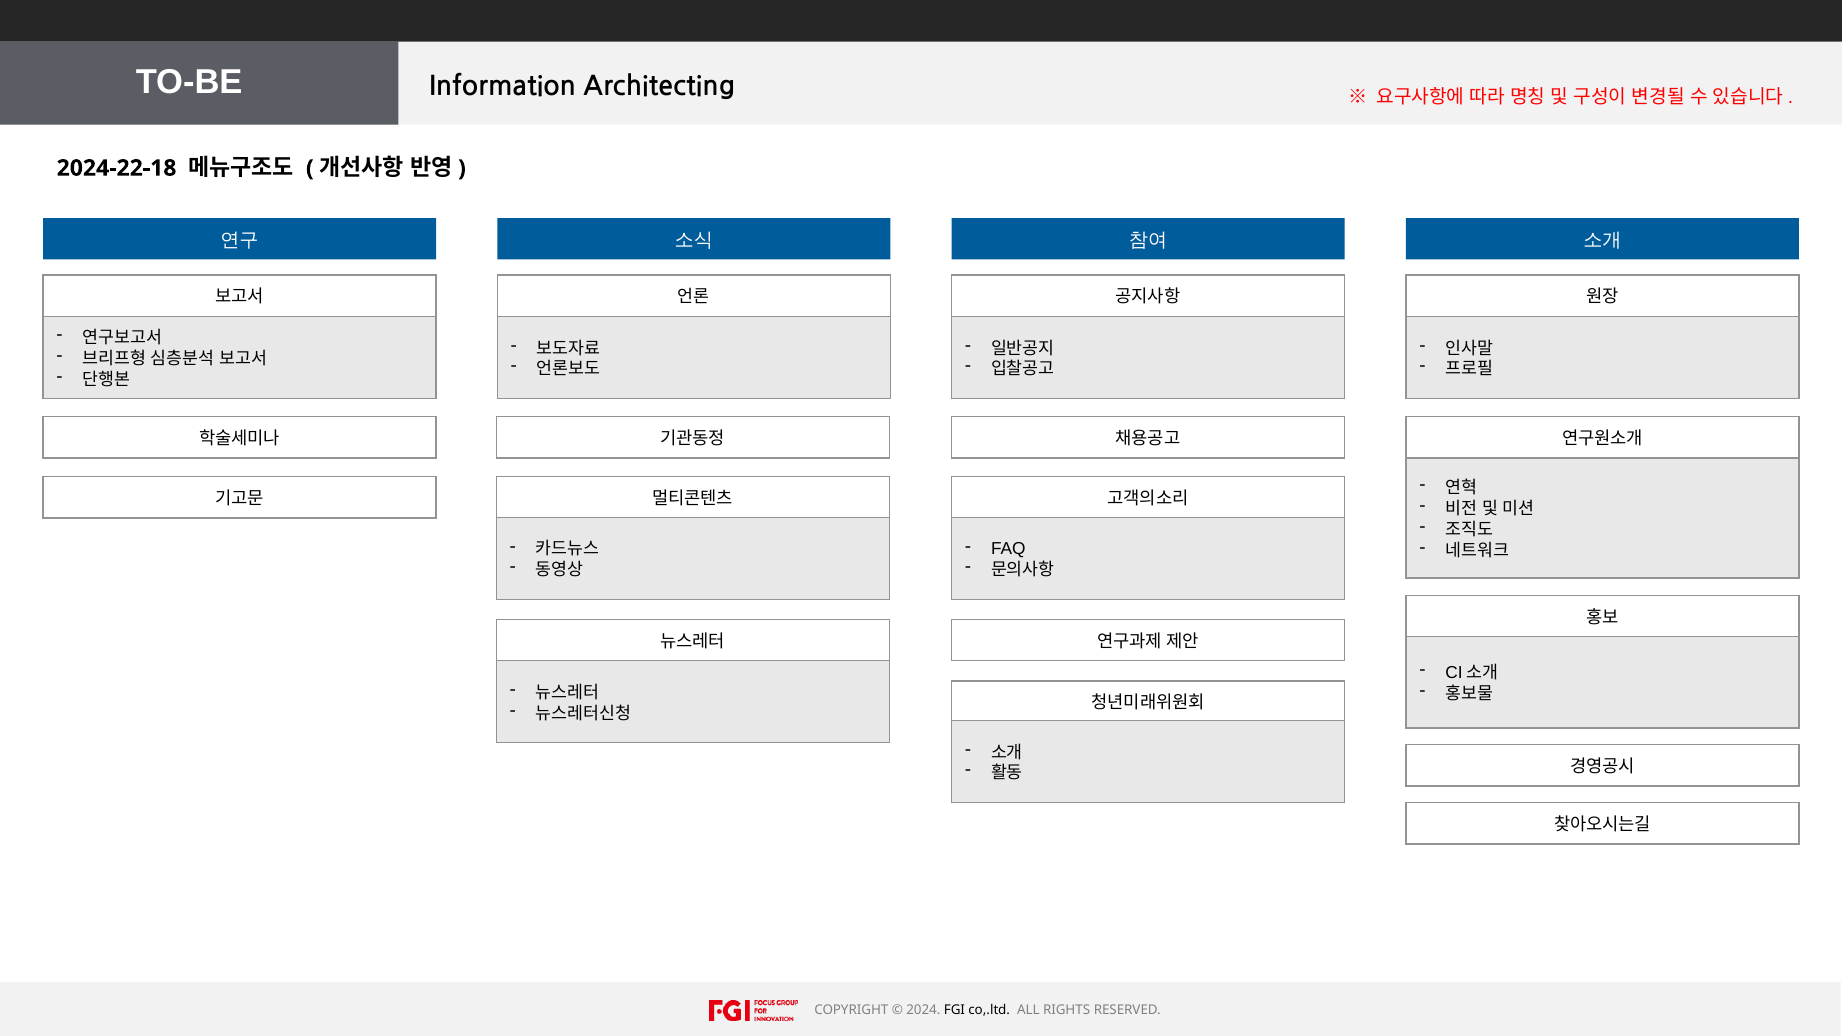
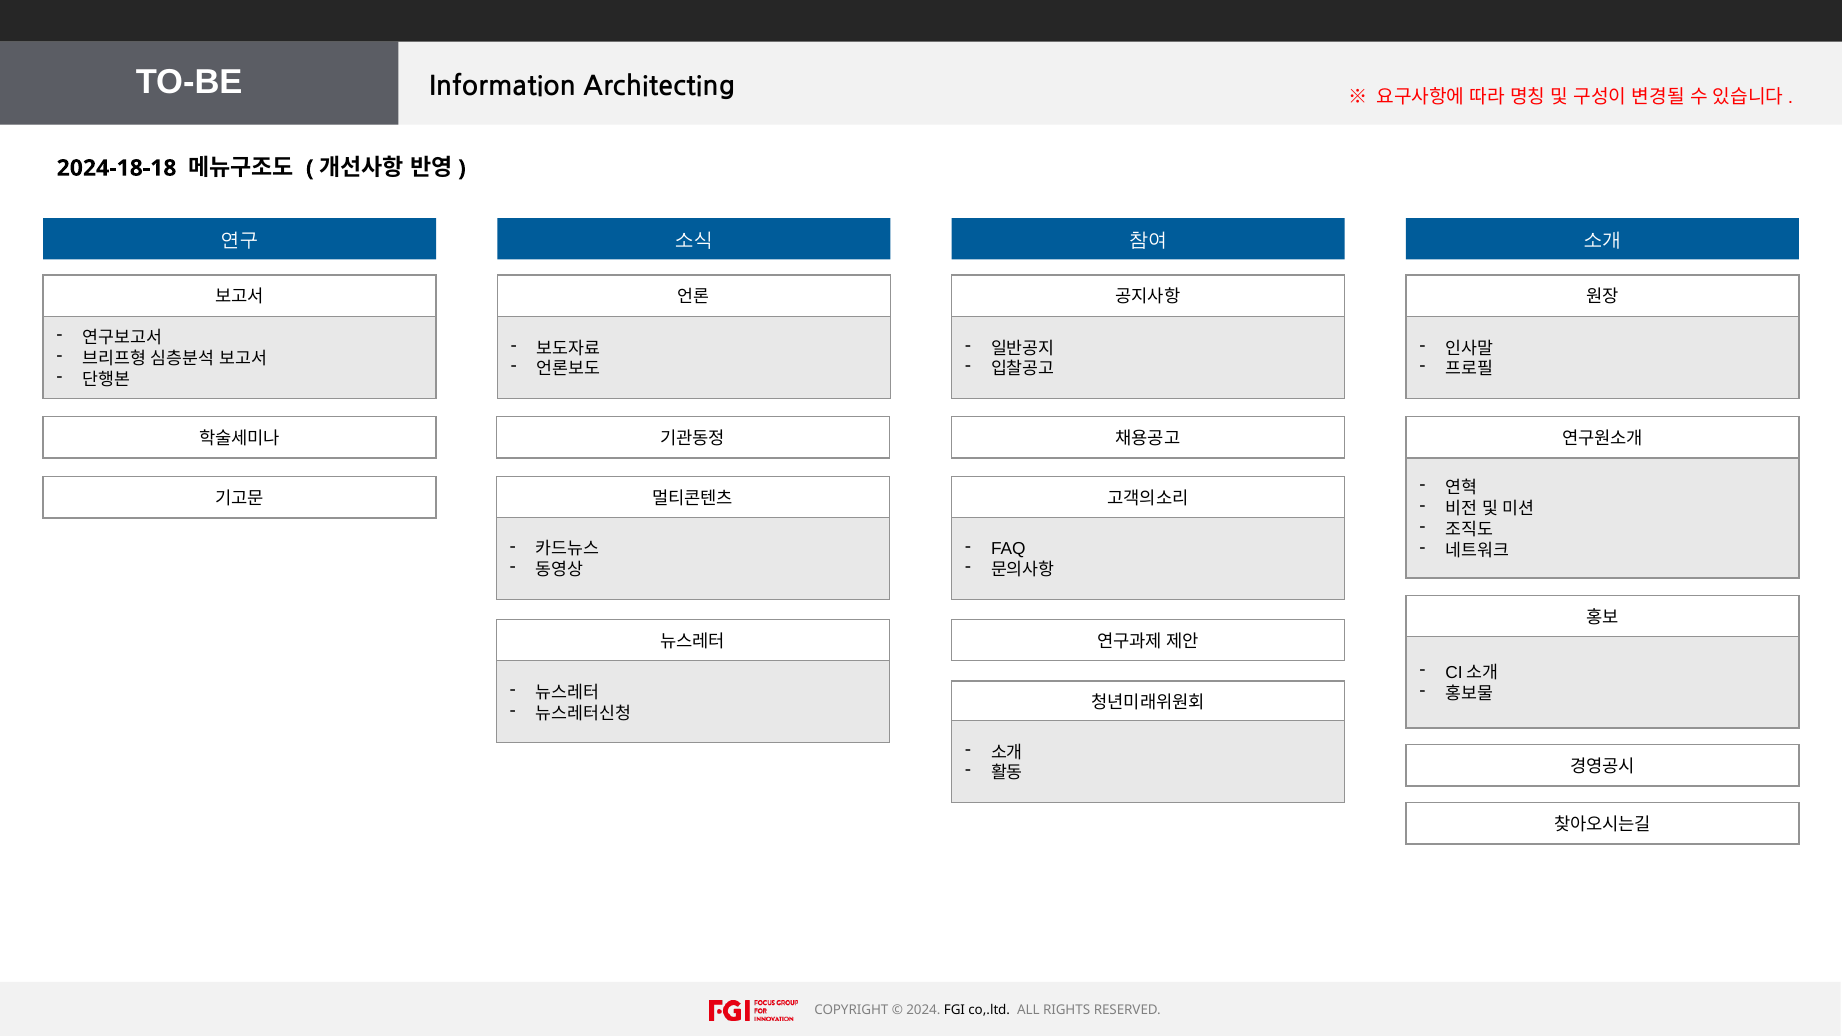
2024-22-18: 2024-22-18 -> 2024-18-18 (117, 168)
